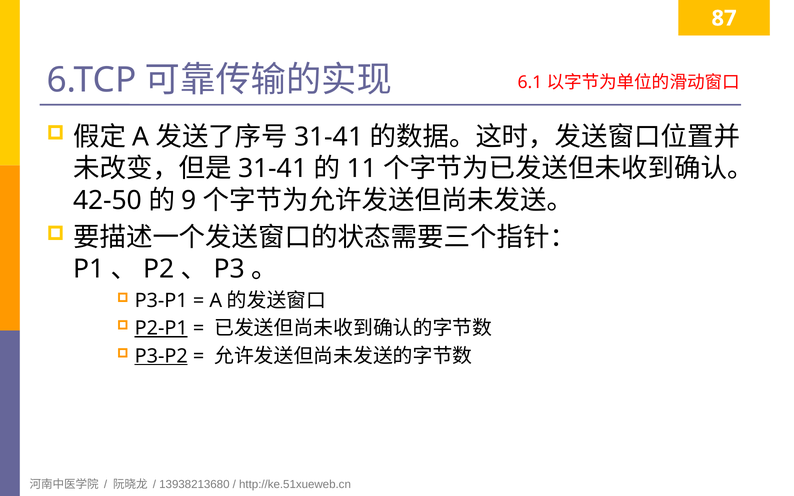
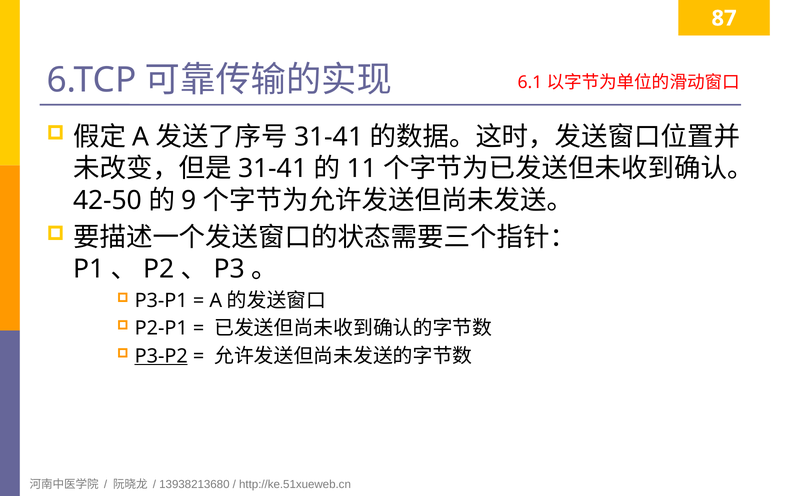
P2-P1 underline: present -> none (161, 328)
